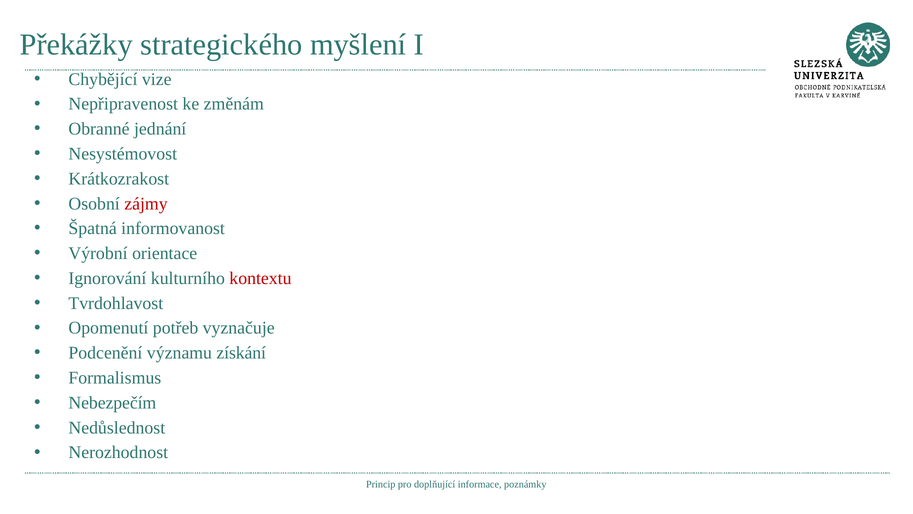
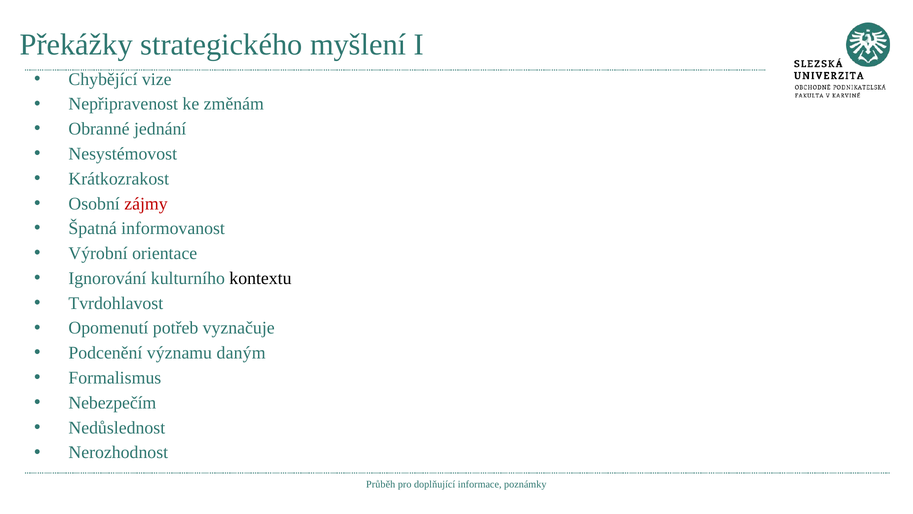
kontextu colour: red -> black (260, 278)
získání: získání -> daným (241, 353)
Princip: Princip -> Průběh (381, 484)
